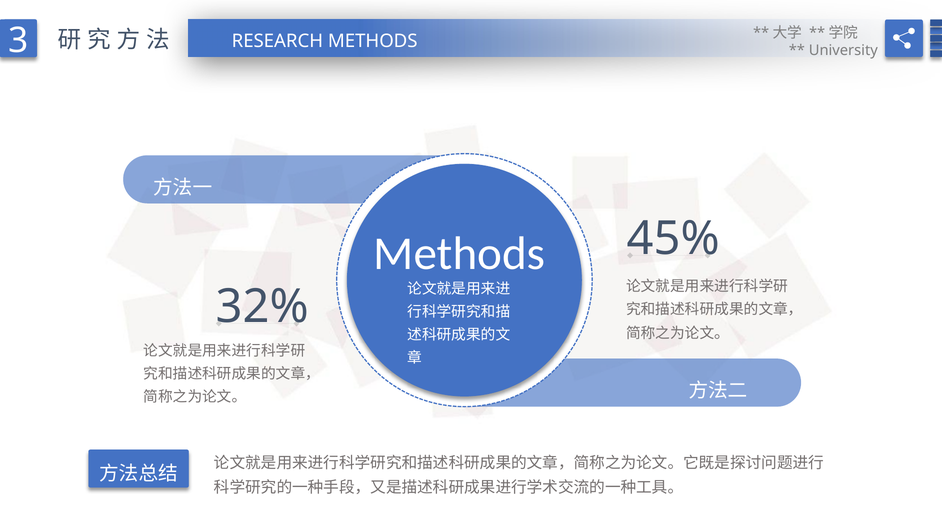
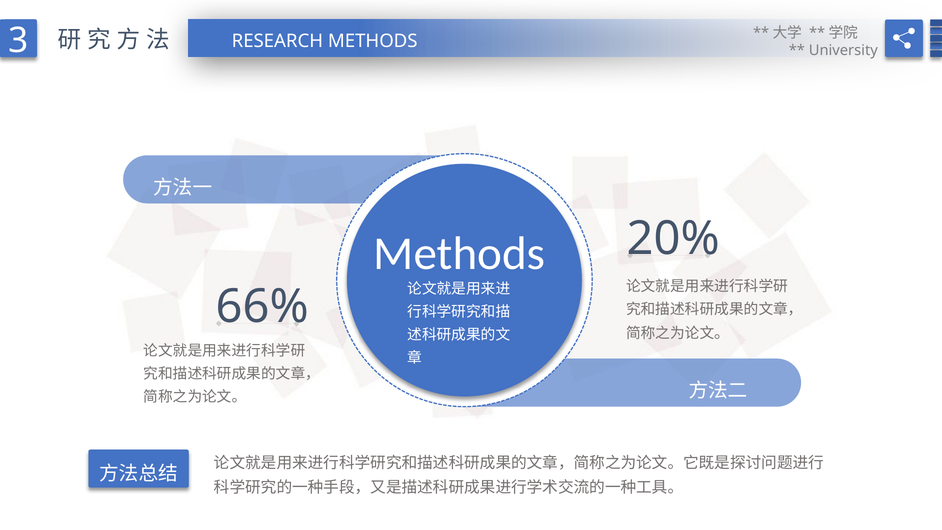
45%: 45% -> 20% (673, 239)
32%: 32% -> 66% (262, 307)
